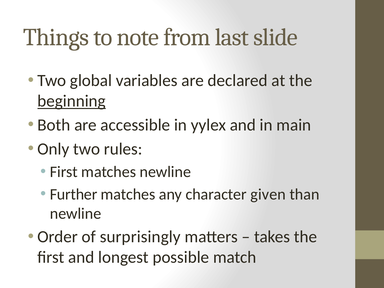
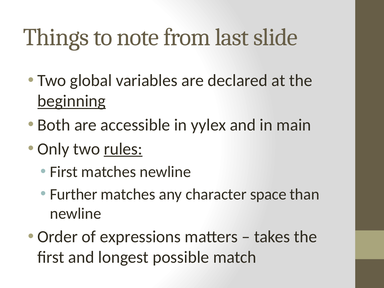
rules underline: none -> present (123, 149)
given: given -> space (268, 194)
surprisingly: surprisingly -> expressions (140, 237)
